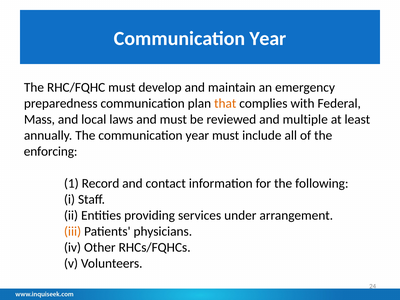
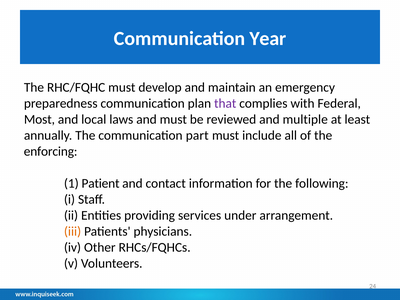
that colour: orange -> purple (225, 104)
Mass: Mass -> Most (39, 120)
The communication year: year -> part (197, 136)
Record: Record -> Patient (101, 184)
